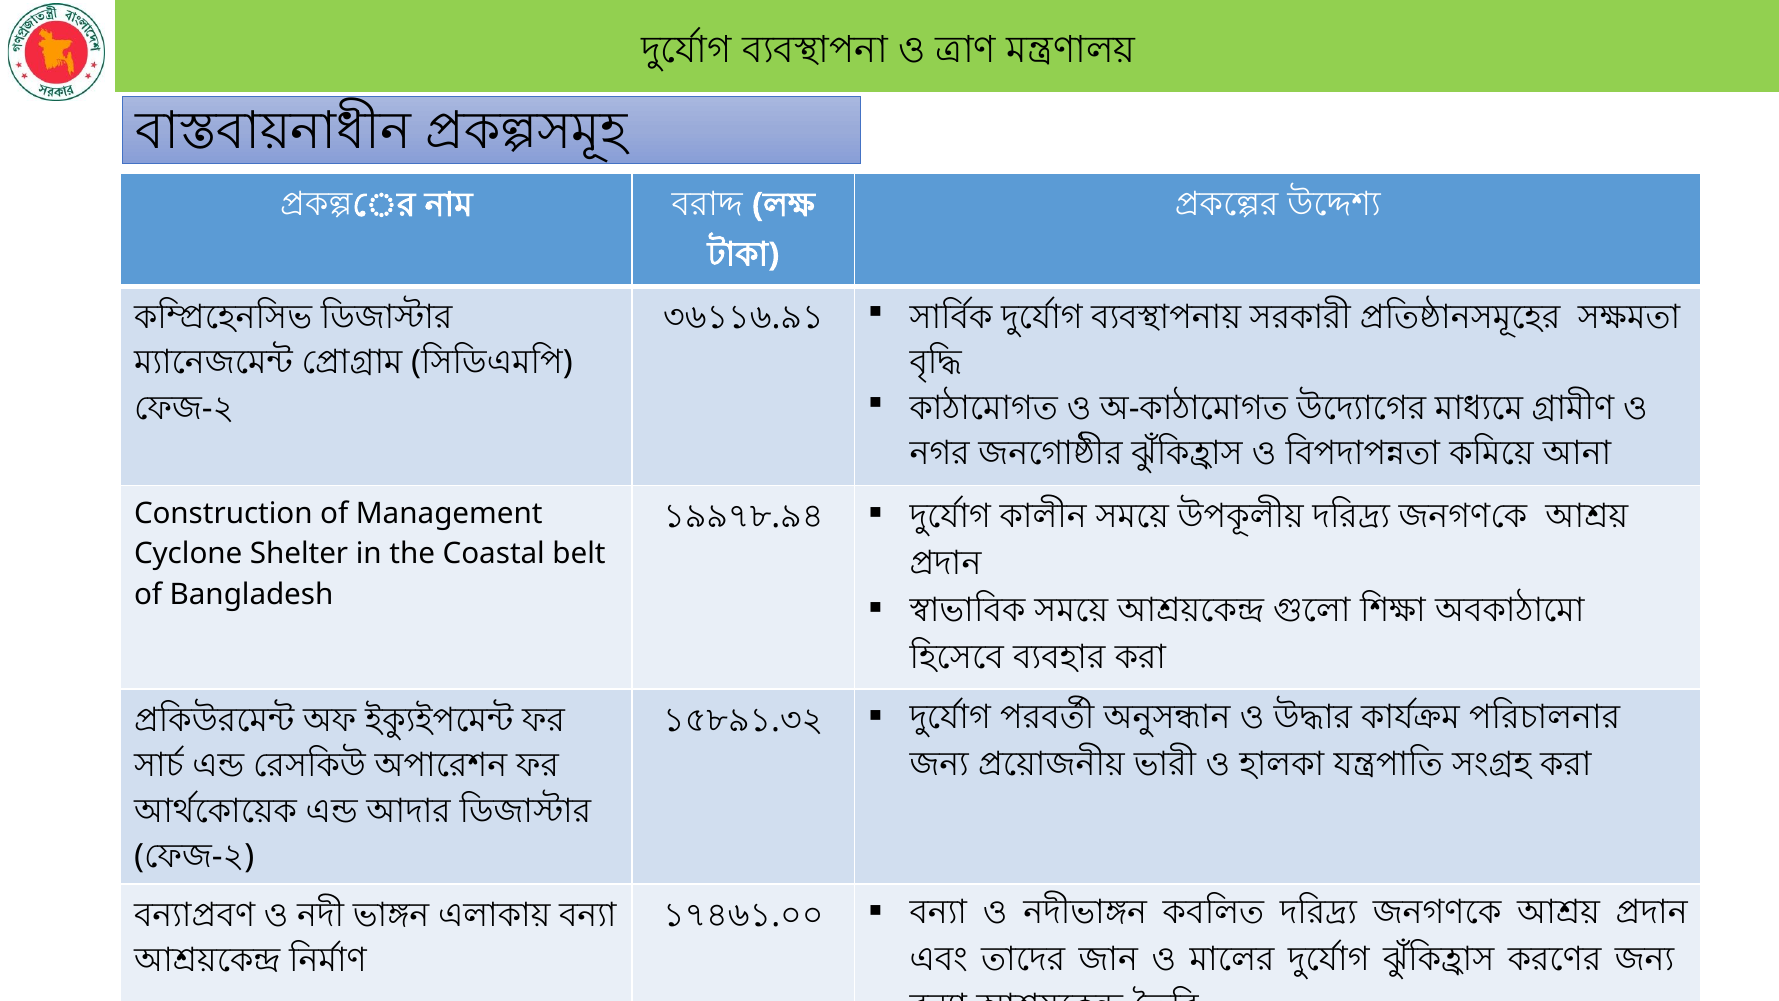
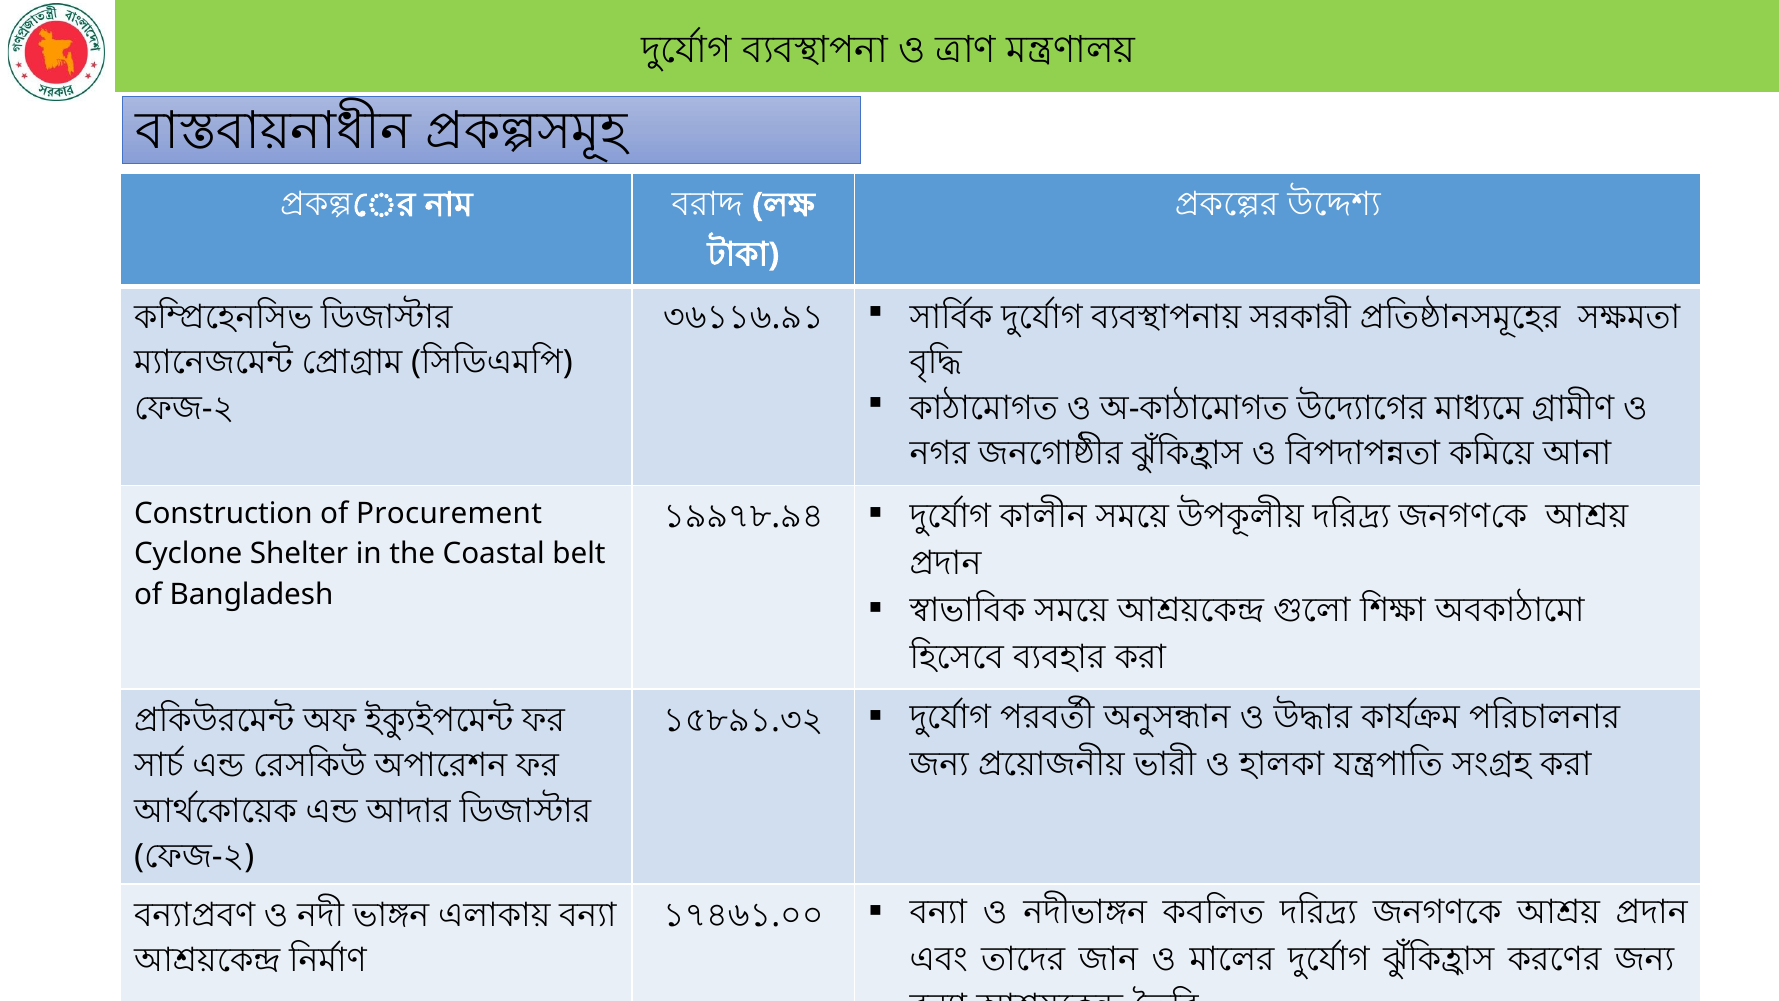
Management: Management -> Procurement (449, 514)
